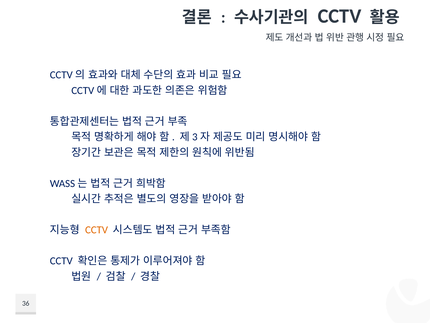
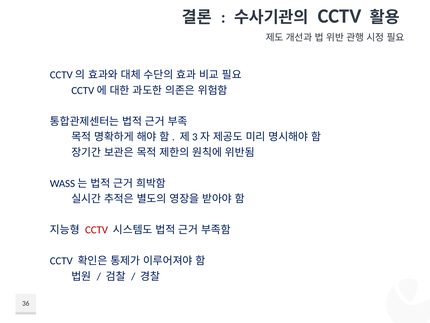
CCTV colour: orange -> red (97, 230)
